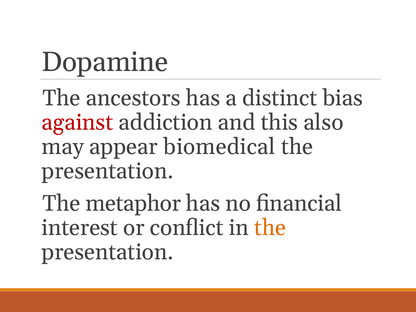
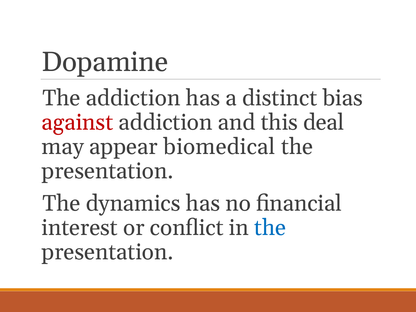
The ancestors: ancestors -> addiction (133, 98)
also: also -> deal (324, 122)
metaphor: metaphor -> dynamics (133, 204)
the colour: orange -> blue (270, 228)
